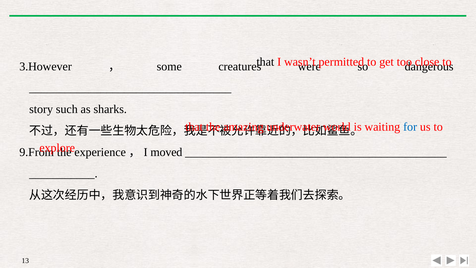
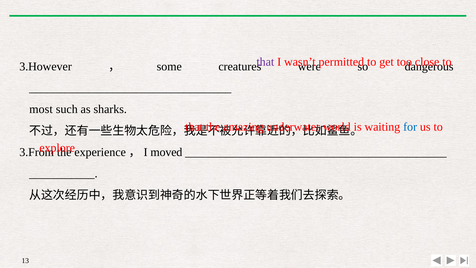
that colour: black -> purple (265, 62)
story: story -> most (41, 109)
9.From: 9.From -> 3.From (37, 152)
